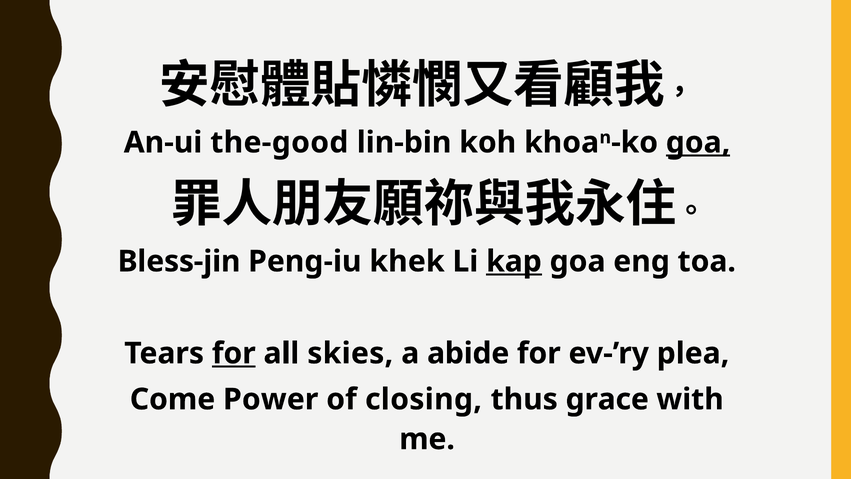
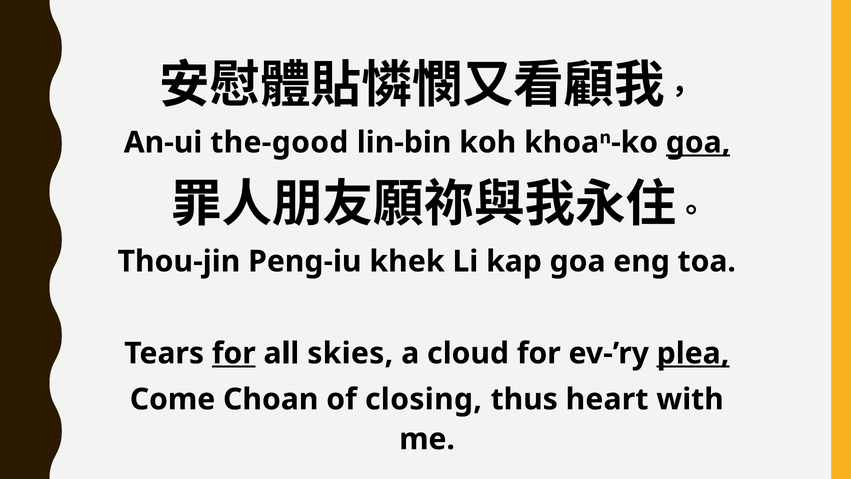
Bless-jin: Bless-jin -> Thou-jin (179, 261)
kap underline: present -> none (514, 261)
abide: abide -> cloud (468, 353)
plea underline: none -> present (693, 353)
Power: Power -> Choan (271, 399)
grace: grace -> heart (607, 399)
